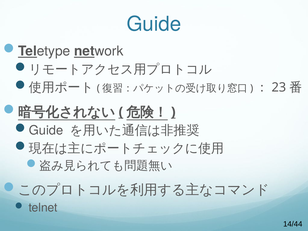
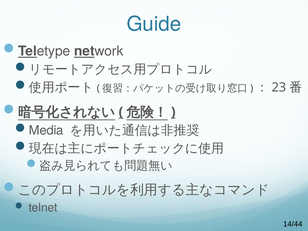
Guide: Guide -> Media (46, 130)
